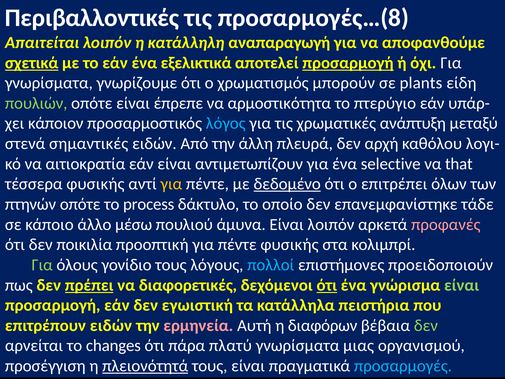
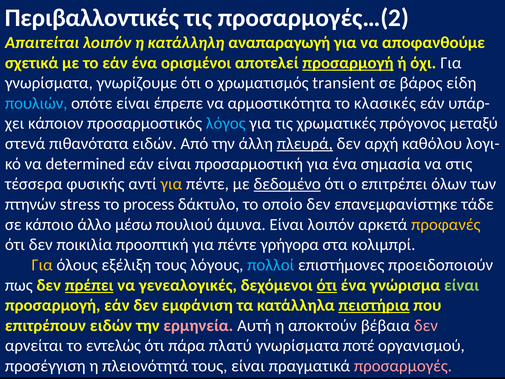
προσαρμογές…(8: προσαρμογές…(8 -> προσαρμογές…(2 (313, 18)
σχετικά underline: present -> none (32, 63)
εξελικτικά: εξελικτικά -> ορισμένοι (196, 63)
μπορούν: μπορούν -> transient (344, 83)
plants: plants -> βάρος (421, 83)
πουλιών colour: light green -> light blue (36, 103)
πτερύγιο: πτερύγιο -> κλασικές (385, 103)
ανάπτυξη: ανάπτυξη -> πρόγονος (413, 123)
σημαντικές: σημαντικές -> πιθανότατα (89, 144)
πλευρά underline: none -> present (305, 144)
αιτιοκρατία: αιτιοκρατία -> determined (85, 164)
αντιμετωπίζουν: αντιμετωπίζουν -> προσαρμοστική (249, 164)
selective: selective -> σημασία (391, 164)
that: that -> στις (459, 164)
πτηνών οπότε: οπότε -> stress (80, 204)
προφανές colour: pink -> yellow (446, 224)
πέντε φυσικής: φυσικής -> γρήγορα (290, 245)
Για colour: light green -> yellow (42, 265)
γονίδιο: γονίδιο -> εξέλιξη (126, 265)
διαφορετικές: διαφορετικές -> γενεαλογικές (188, 285)
εγωιστική: εγωιστική -> εμφάνιση (197, 305)
πειστήρια underline: none -> present (374, 305)
διαφόρων: διαφόρων -> αποκτούν (322, 325)
δεν colour: light green -> pink (426, 325)
changes: changes -> εντελώς (113, 346)
μιας: μιας -> ποτέ (359, 346)
πλειονότητά underline: present -> none (145, 366)
προσαρμογές colour: light blue -> pink (403, 366)
